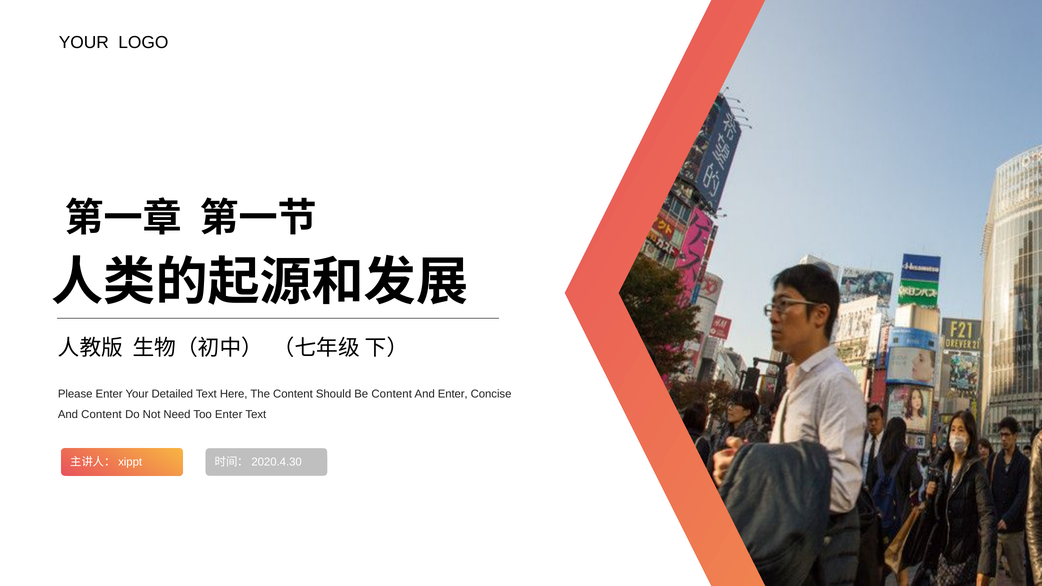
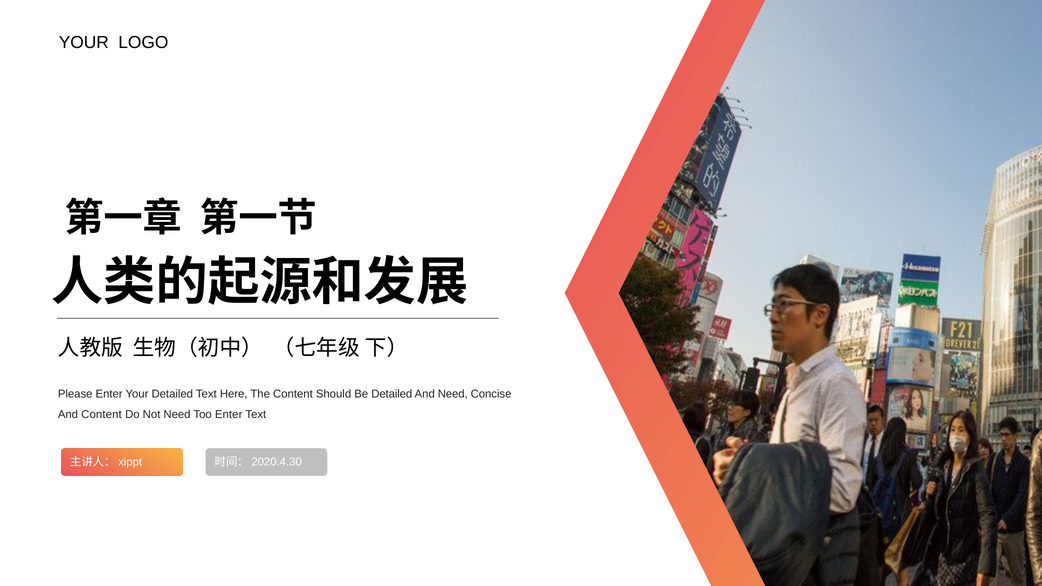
Be Content: Content -> Detailed (392, 394)
And Enter: Enter -> Need (453, 394)
